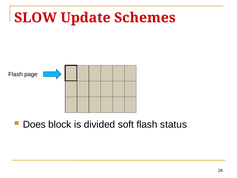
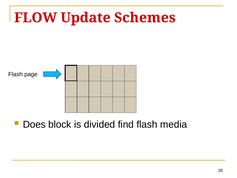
SLOW: SLOW -> FLOW (36, 18)
soft: soft -> find (126, 124)
status: status -> media (174, 124)
